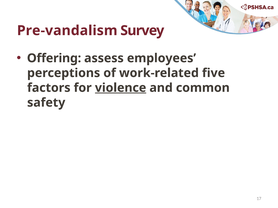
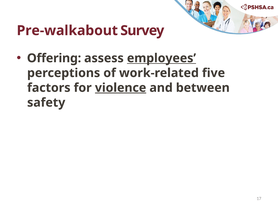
Pre-vandalism: Pre-vandalism -> Pre-walkabout (67, 31)
employees underline: none -> present (161, 58)
common: common -> between (203, 88)
